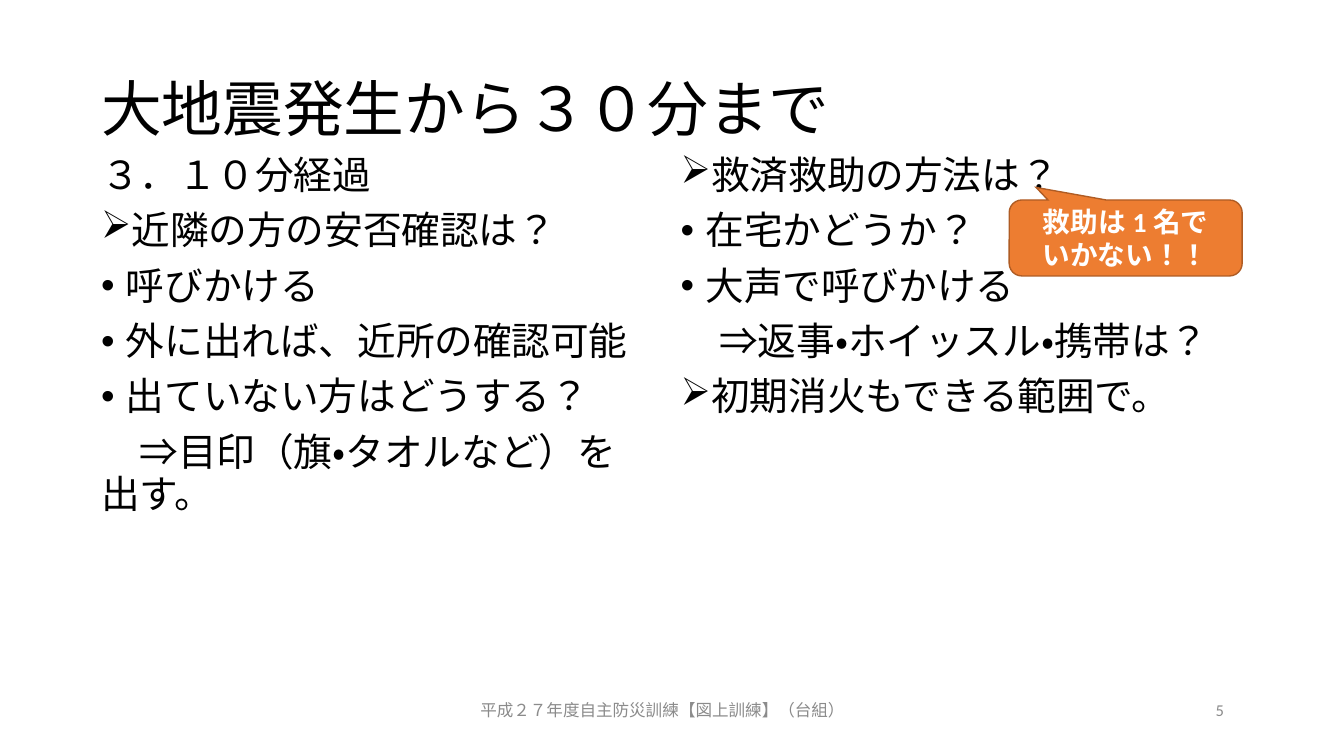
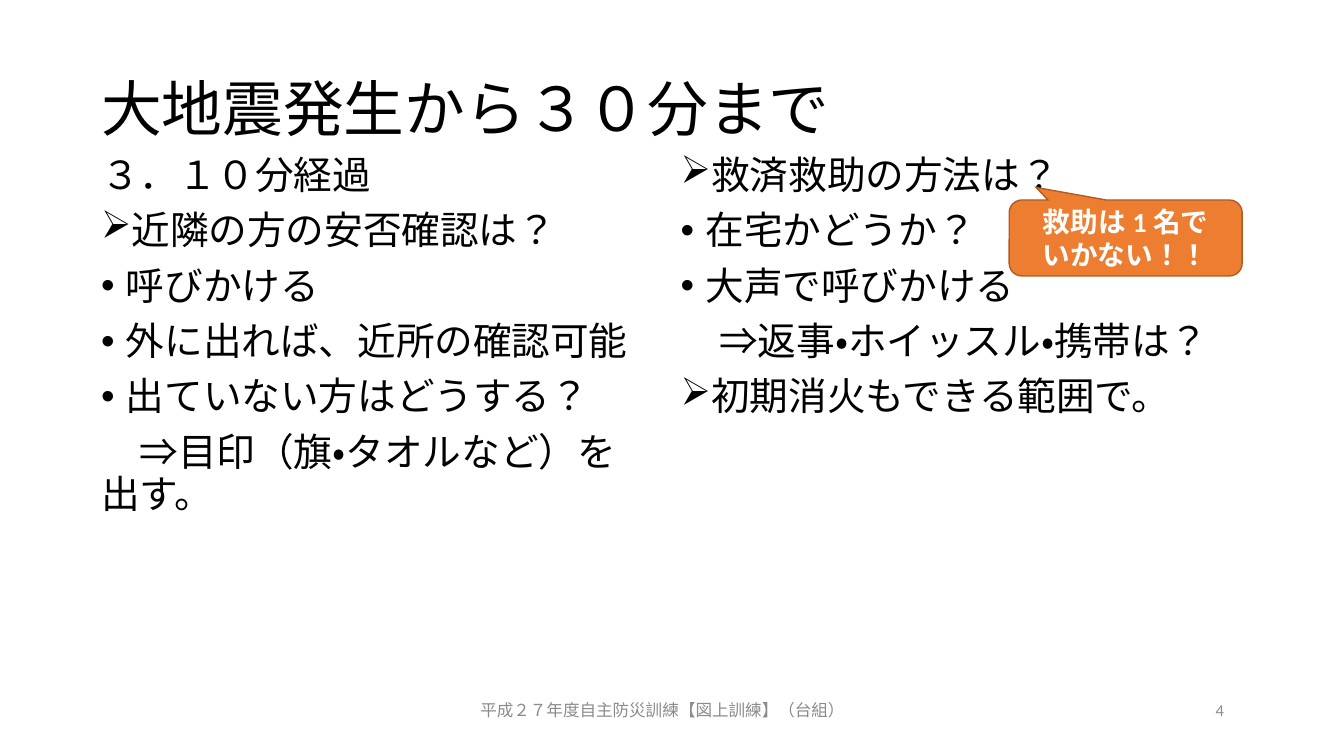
5: 5 -> 4 (1220, 712)
